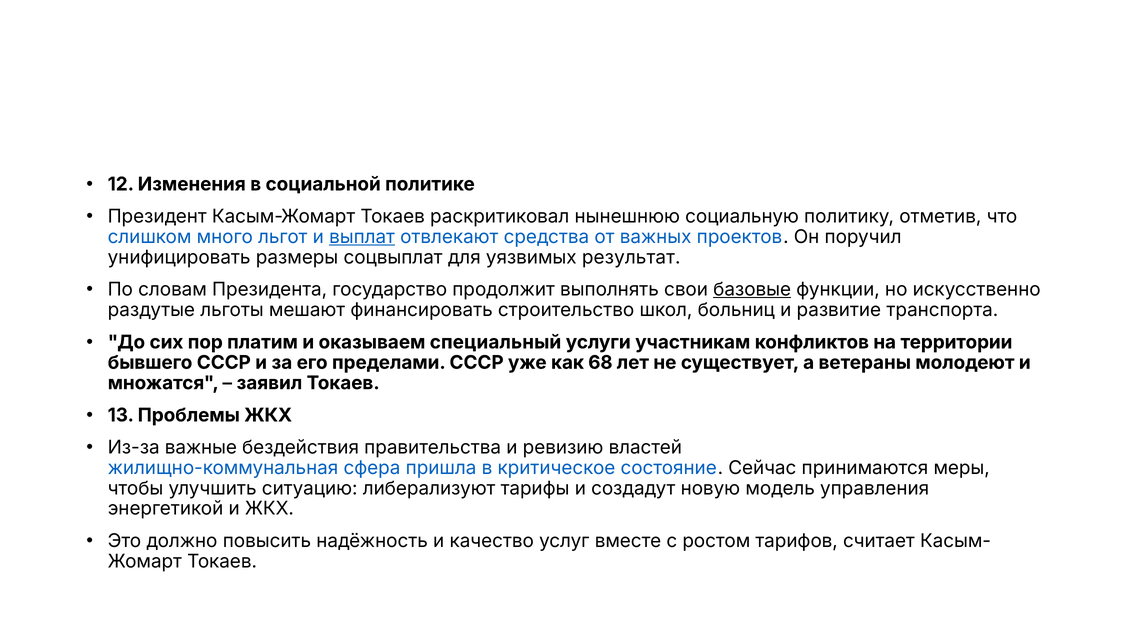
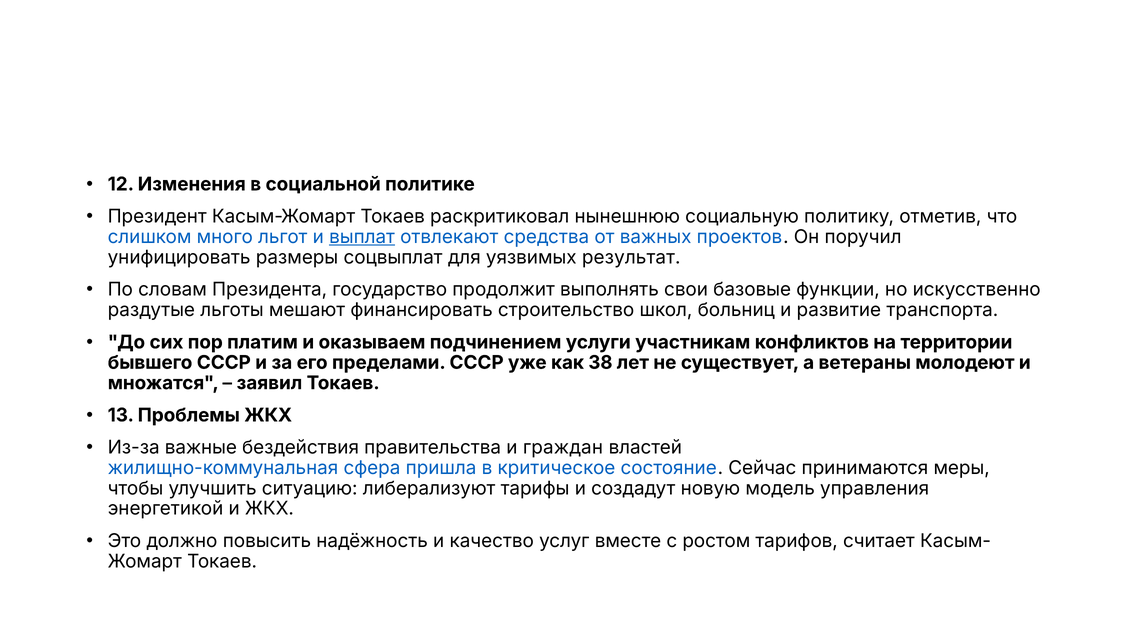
базовые underline: present -> none (752, 289)
специальный: специальный -> подчинением (496, 342)
68: 68 -> 38 (600, 362)
ревизию: ревизию -> граждан (563, 447)
